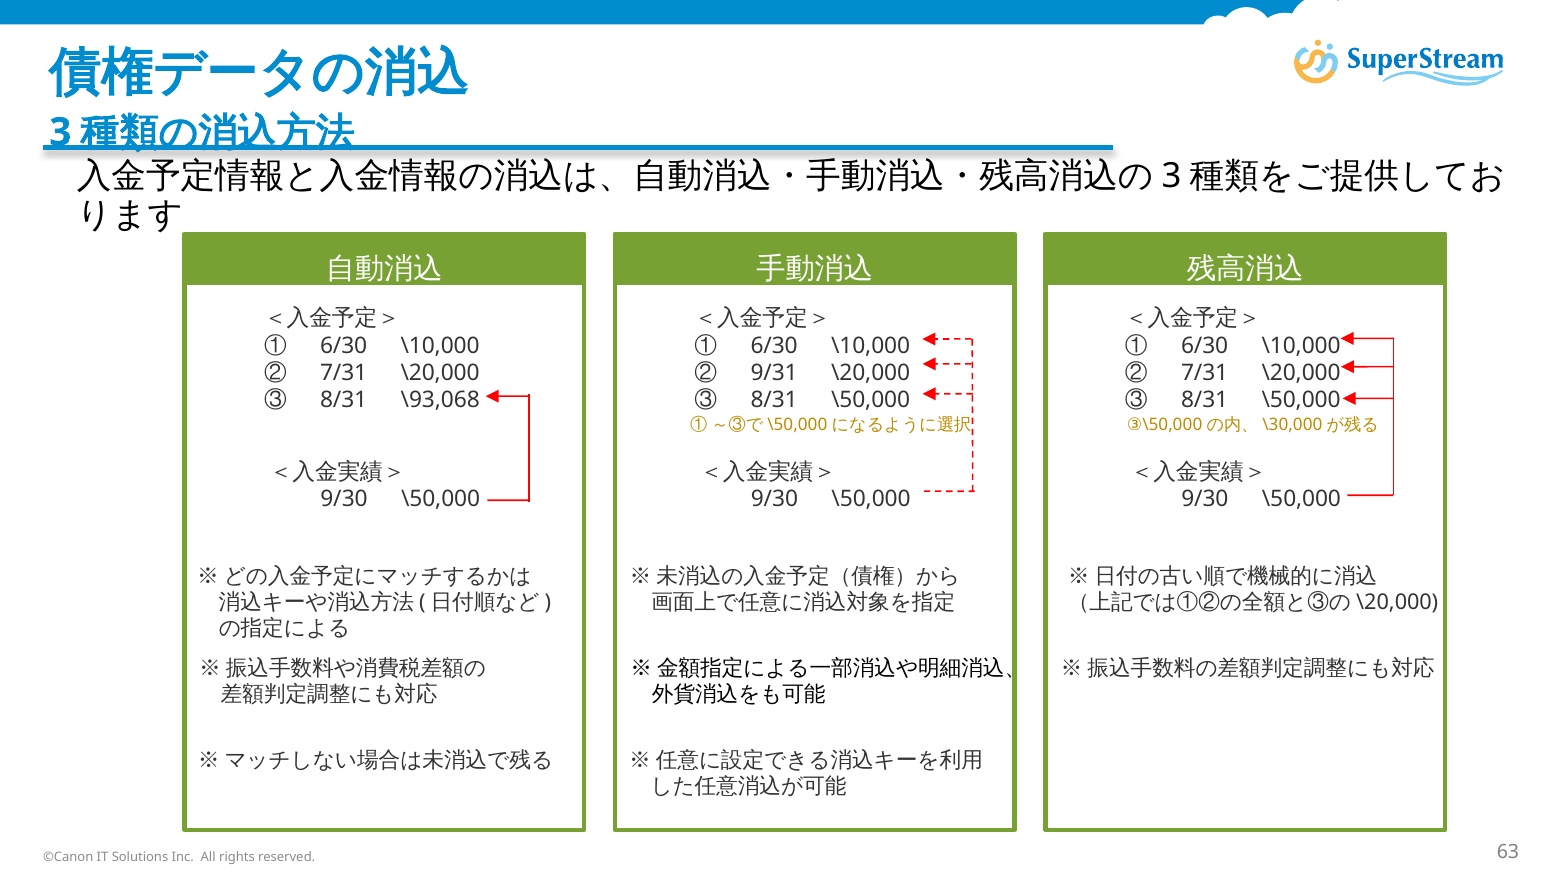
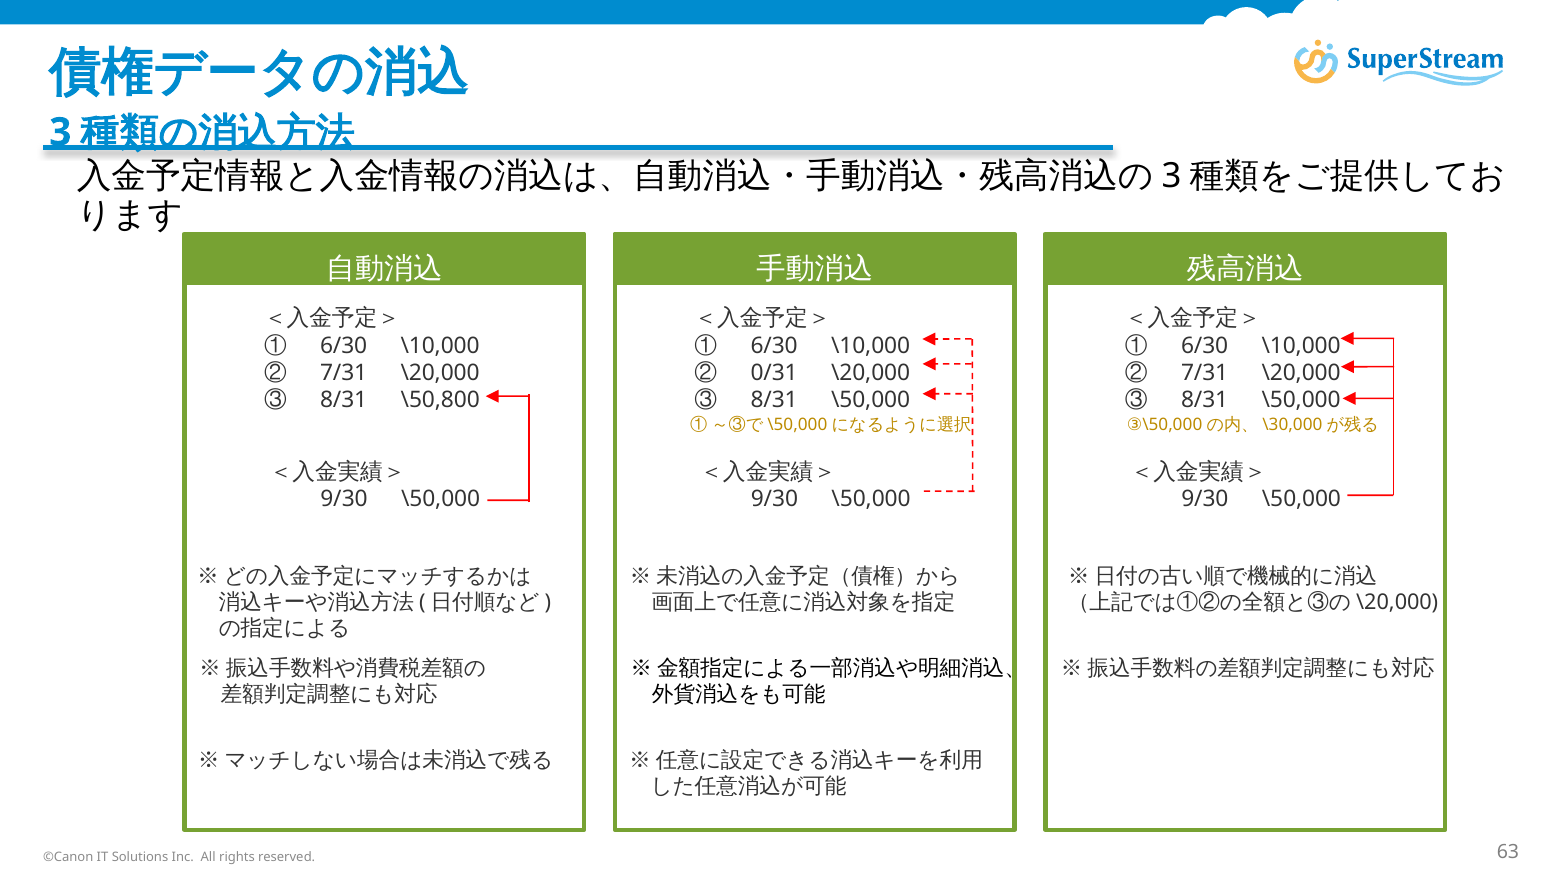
9/31: 9/31 -> 0/31 (774, 373)
\93,068: \93,068 -> \50,800 (440, 400)
